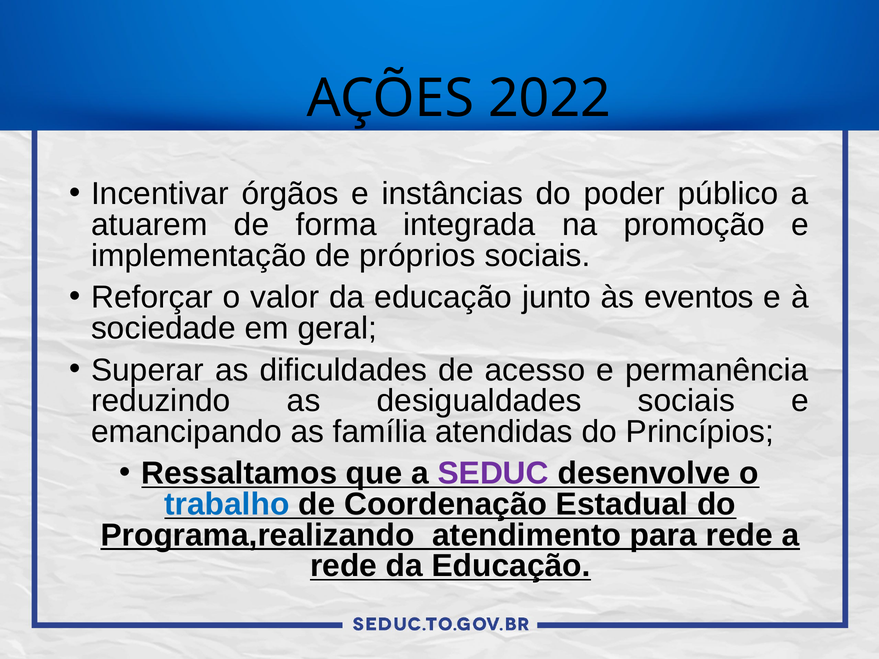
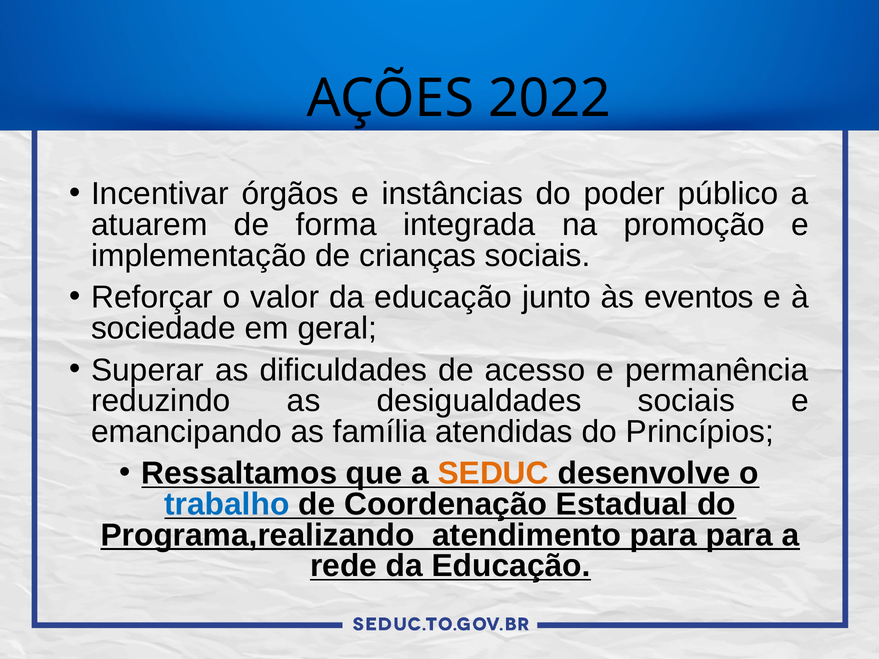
próprios: próprios -> crianças (418, 256)
SEDUC colour: purple -> orange (493, 474)
para rede: rede -> para (739, 535)
